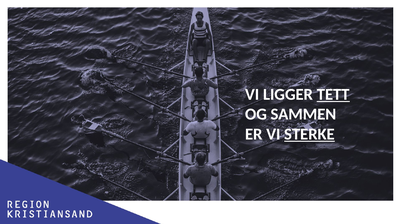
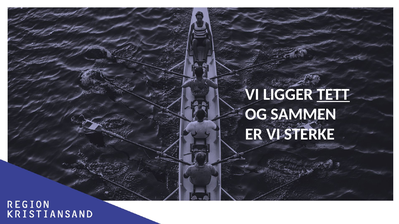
STERKE underline: present -> none (309, 134)
